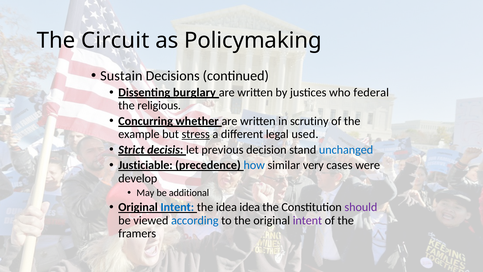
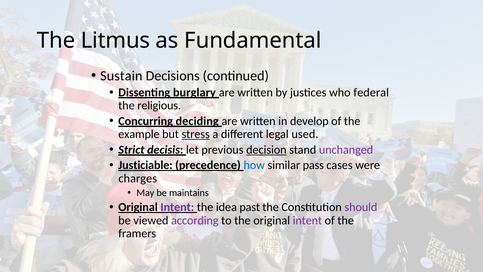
Circuit: Circuit -> Litmus (116, 41)
Policymaking: Policymaking -> Fundamental (253, 41)
whether: whether -> deciding (197, 121)
scrutiny: scrutiny -> develop (309, 121)
decision underline: none -> present (266, 150)
unchanged colour: blue -> purple (346, 150)
very: very -> pass (313, 165)
develop: develop -> charges (138, 178)
additional: additional -> maintains (189, 193)
Intent colour: blue -> purple (177, 207)
idea idea: idea -> past (250, 207)
according colour: blue -> purple (195, 220)
